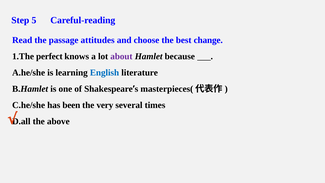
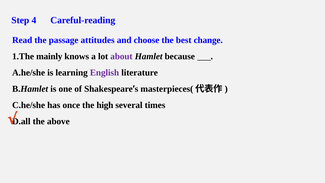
5: 5 -> 4 (34, 20)
perfect: perfect -> mainly (49, 56)
English colour: blue -> purple (105, 72)
been: been -> once (71, 105)
very: very -> high (105, 105)
